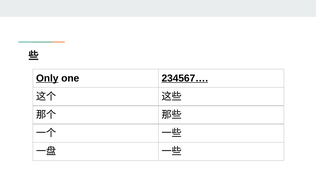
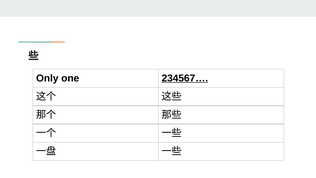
Only underline: present -> none (47, 78)
